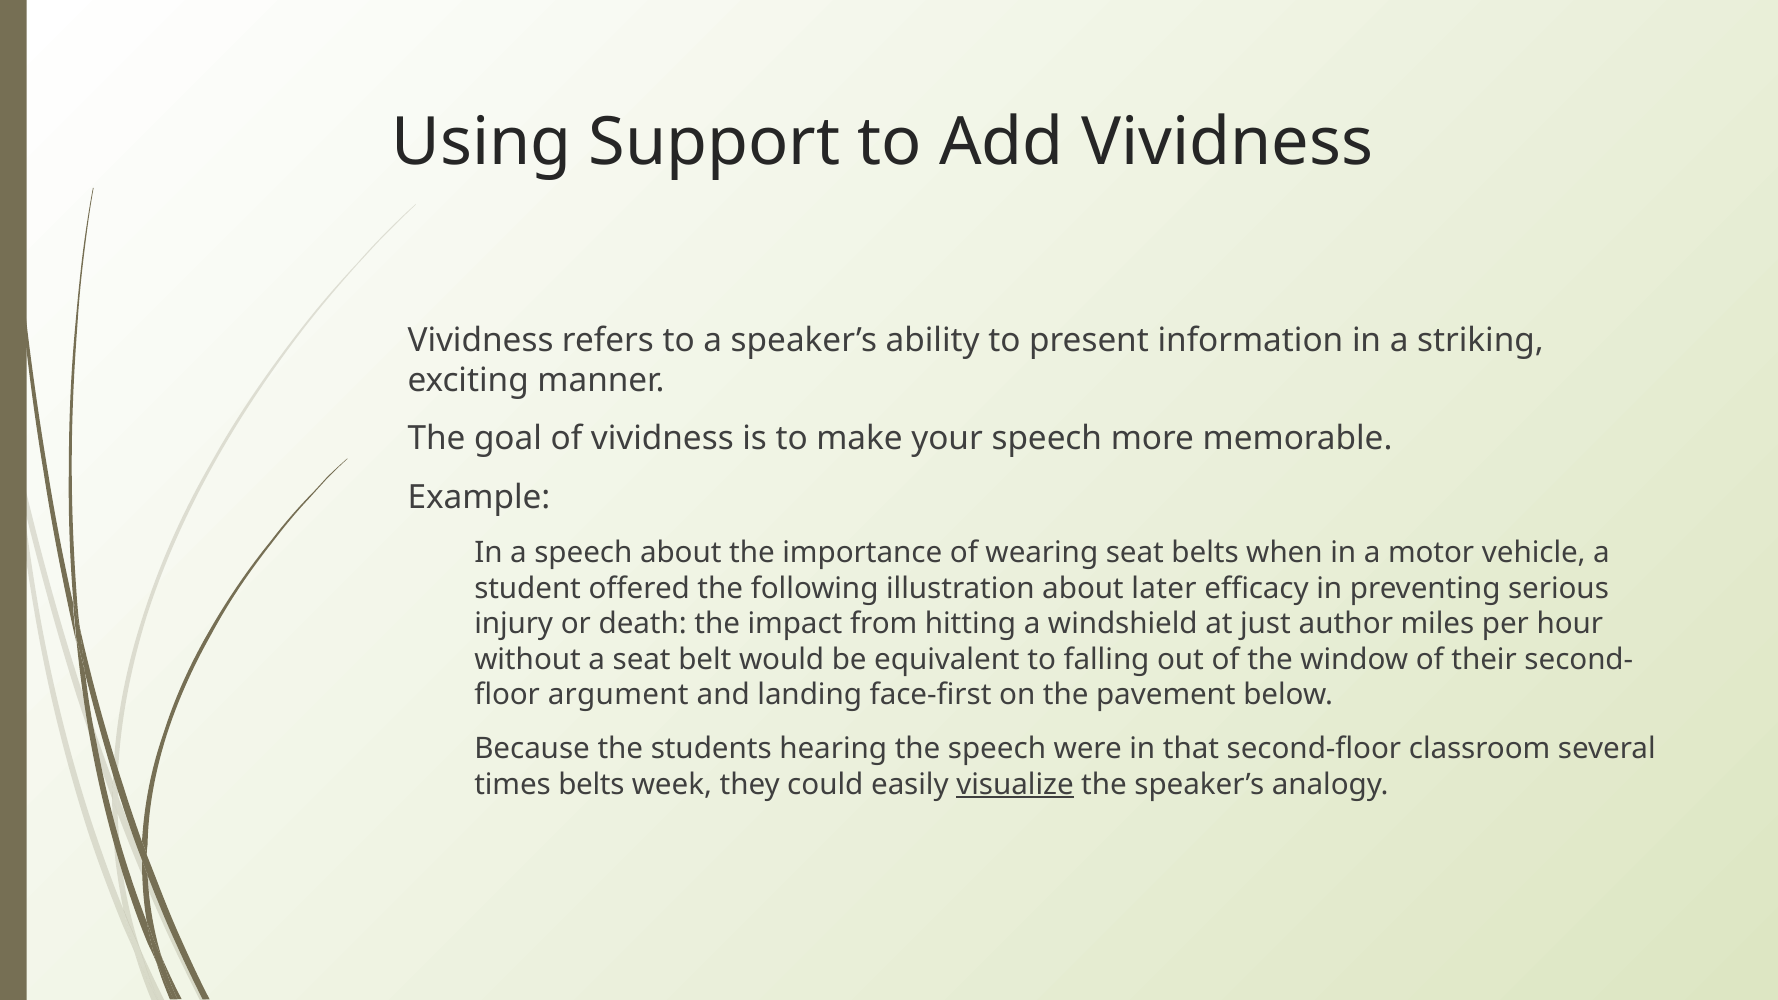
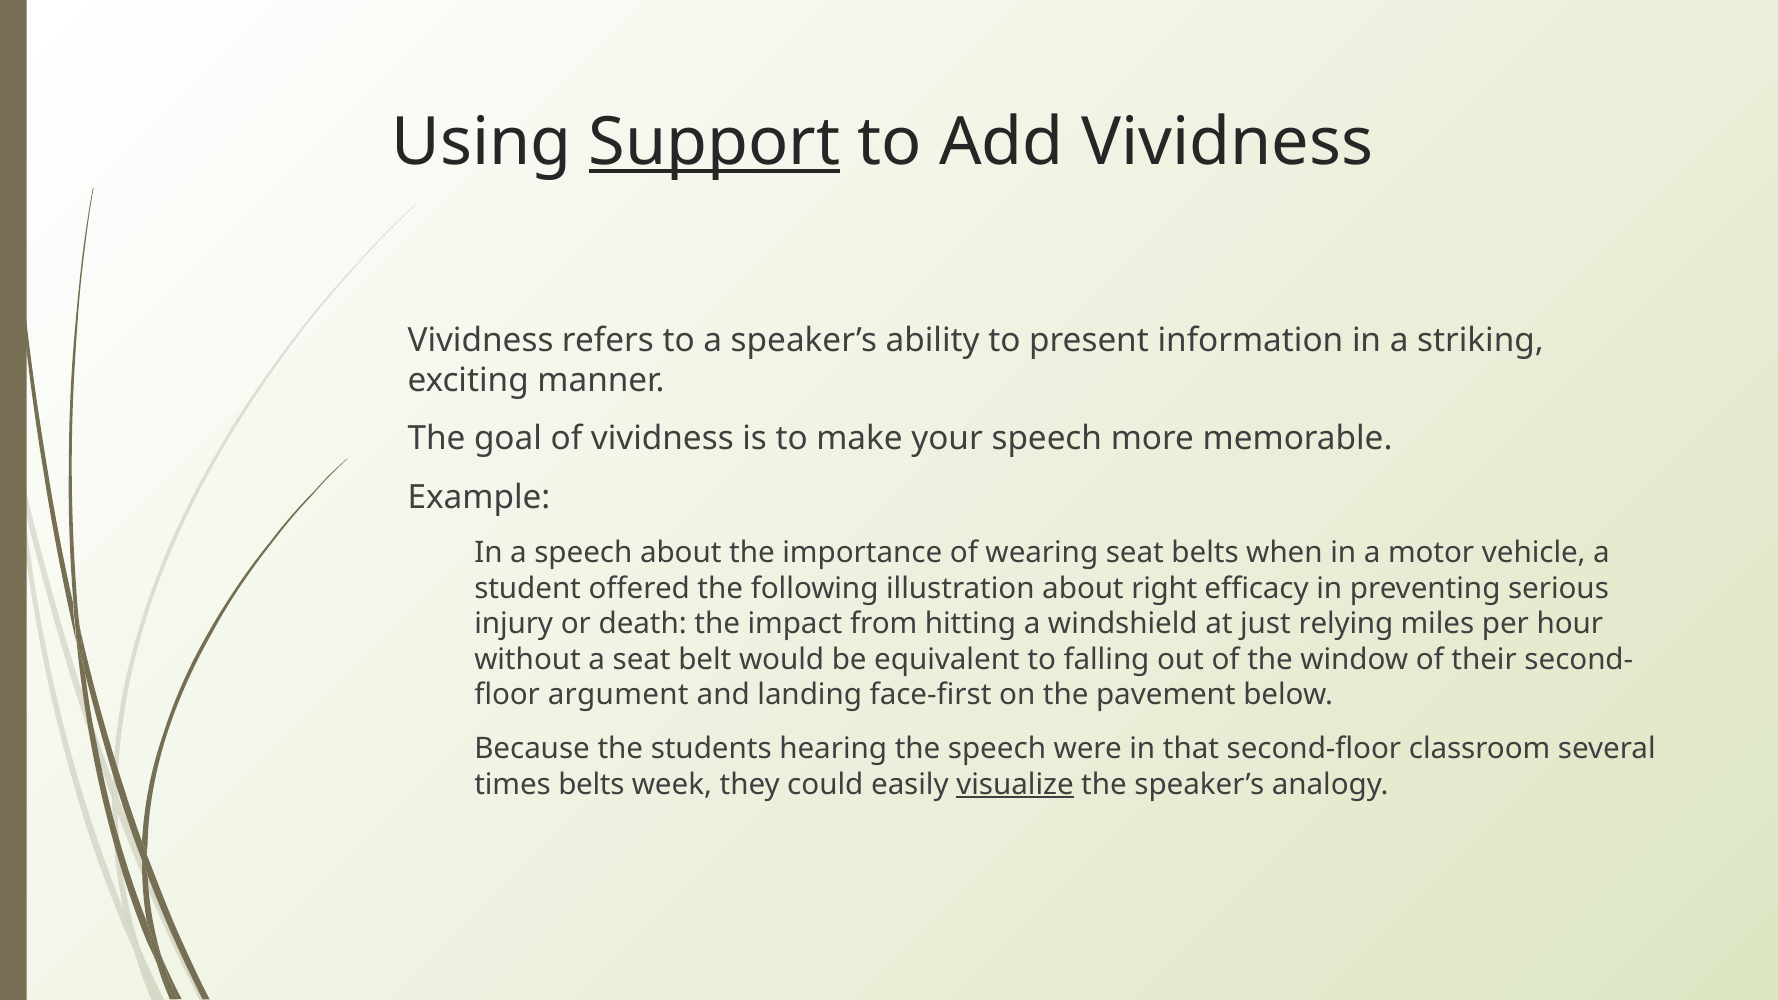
Support underline: none -> present (715, 142)
later: later -> right (1164, 589)
author: author -> relying (1346, 624)
